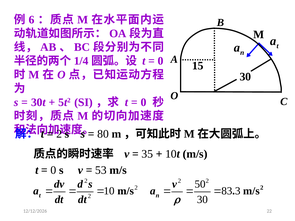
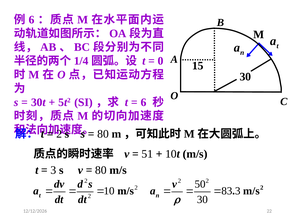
0: 0 -> 6 (144, 102)
35: 35 -> 51 (147, 154)
0: 0 -> 3 (53, 170)
53: 53 -> 80 (101, 170)
